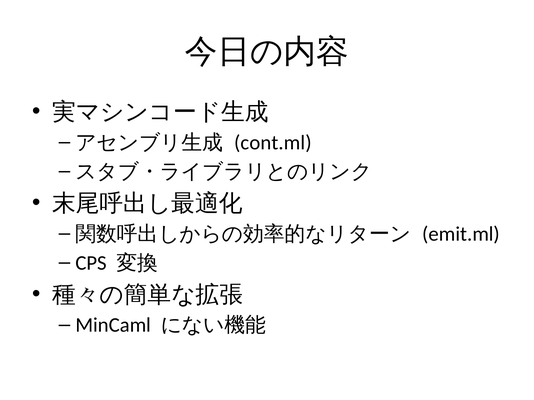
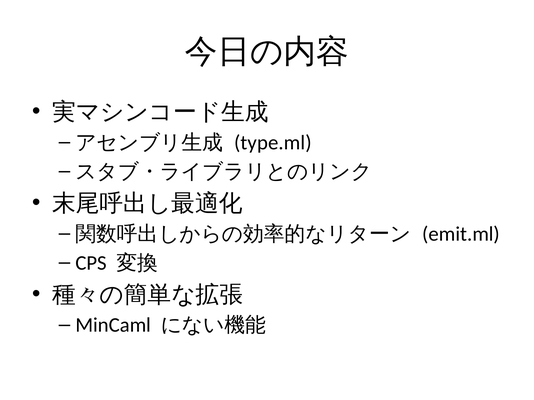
cont.ml: cont.ml -> type.ml (273, 143)
